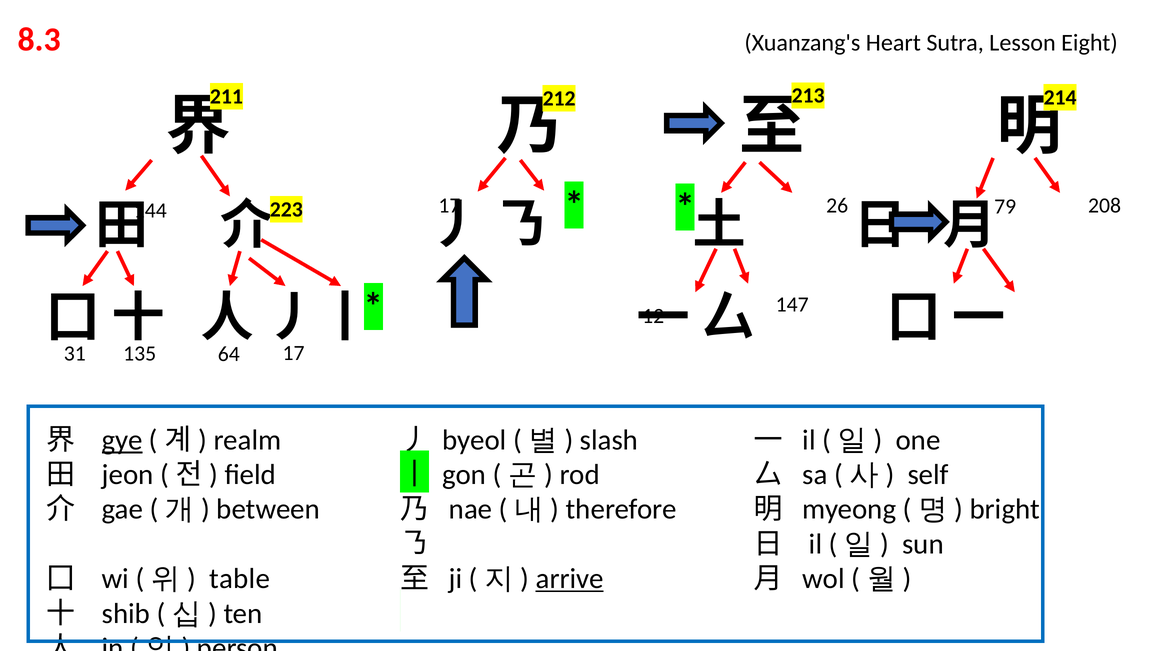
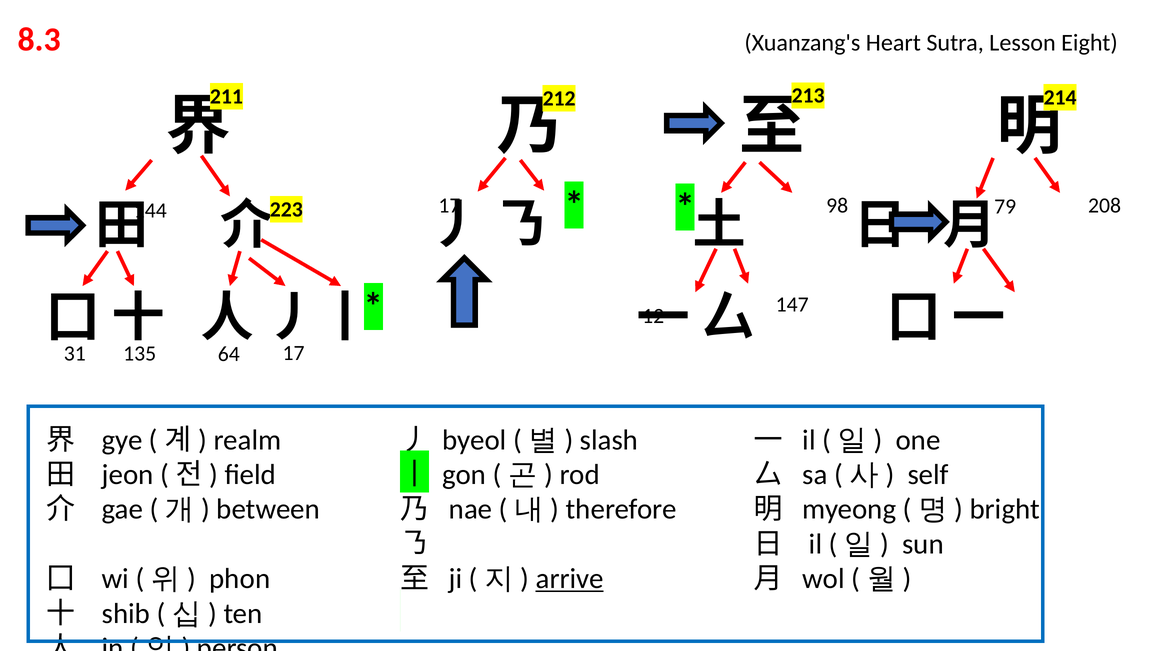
26: 26 -> 98 (837, 206)
gye underline: present -> none (122, 440)
table: table -> phon (240, 579)
